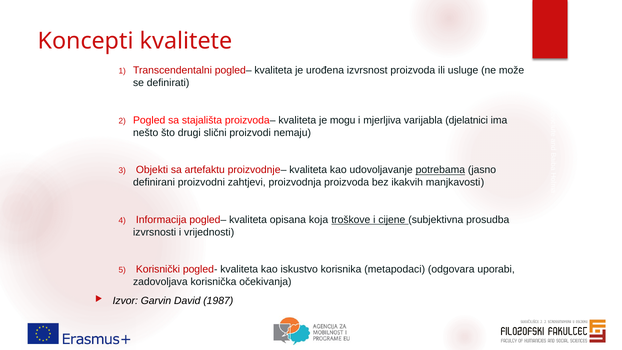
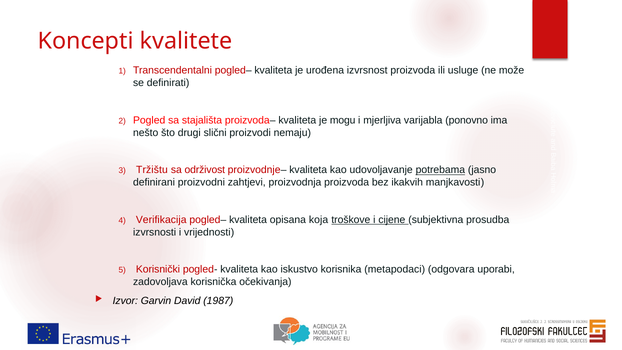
djelatnici: djelatnici -> ponovno (467, 120)
Objekti: Objekti -> Tržištu (152, 170)
artefaktu: artefaktu -> održivost (205, 170)
Informacija: Informacija -> Verifikacija (161, 220)
